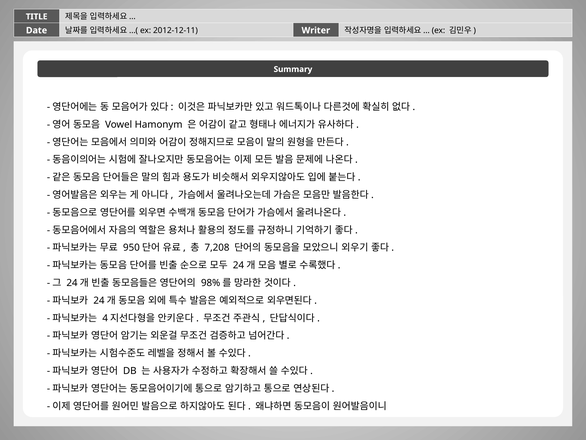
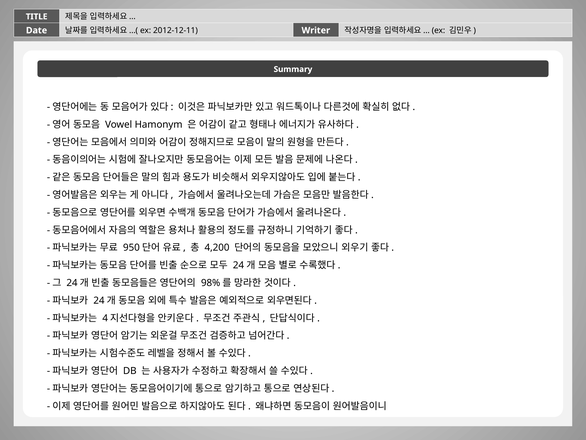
7,208: 7,208 -> 4,200 (217, 247)
